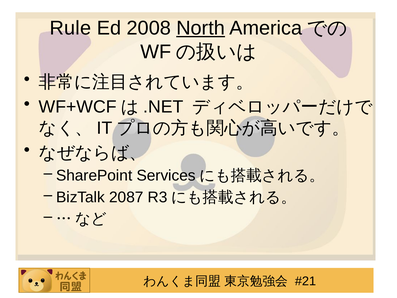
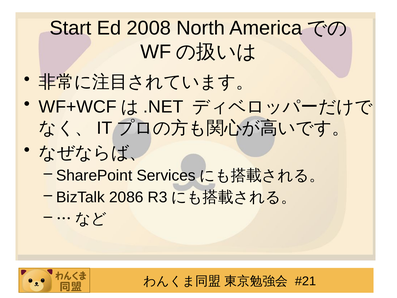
Rule: Rule -> Start (70, 28)
North underline: present -> none (201, 28)
2087: 2087 -> 2086 (126, 197)
